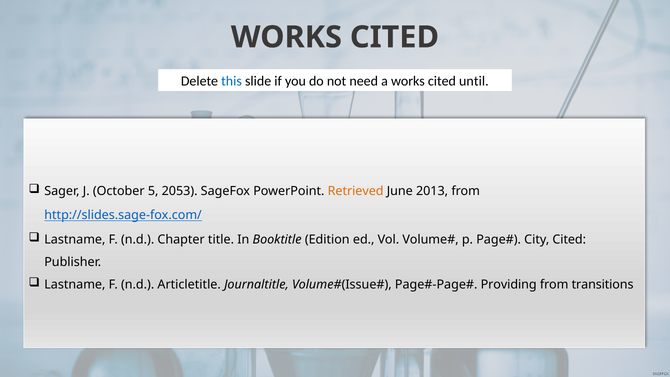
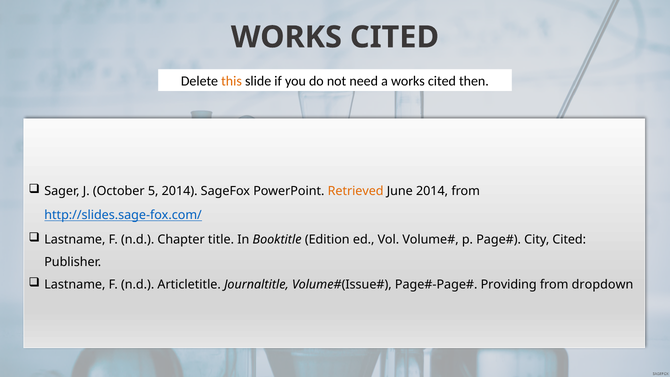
this colour: blue -> orange (232, 81)
until: until -> then (474, 81)
5 2053: 2053 -> 2014 (180, 191)
June 2013: 2013 -> 2014 (432, 191)
transitions: transitions -> dropdown (603, 285)
